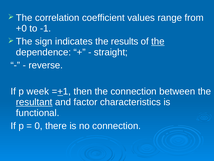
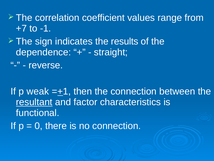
+0: +0 -> +7 (21, 28)
the underline: present -> none (158, 41)
week: week -> weak (38, 91)
